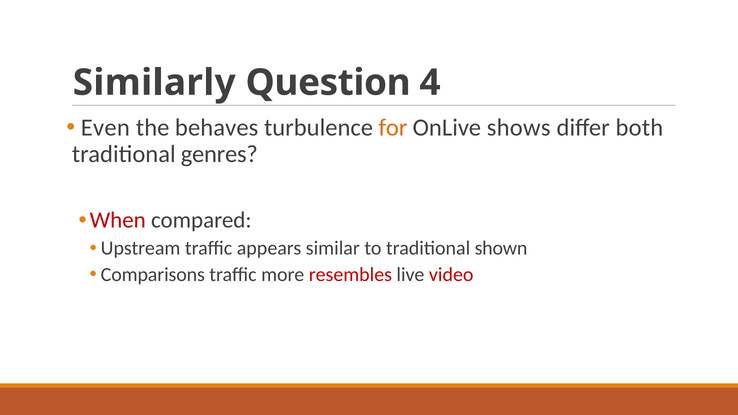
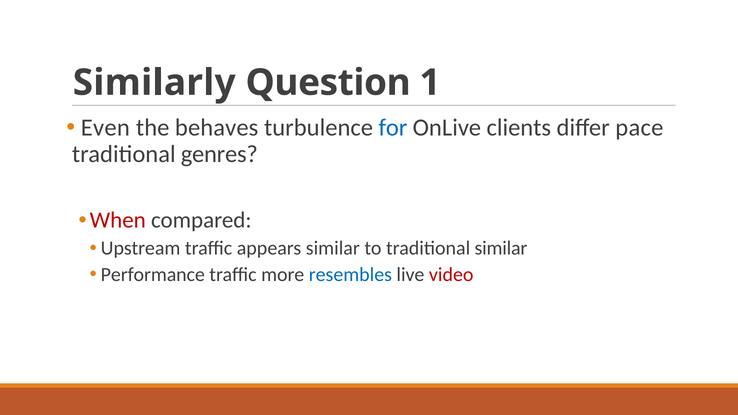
4: 4 -> 1 (430, 83)
for colour: orange -> blue (393, 128)
shows: shows -> clients (519, 128)
both: both -> pace (639, 128)
traditional shown: shown -> similar (501, 248)
Comparisons: Comparisons -> Performance (153, 275)
resembles colour: red -> blue (350, 275)
